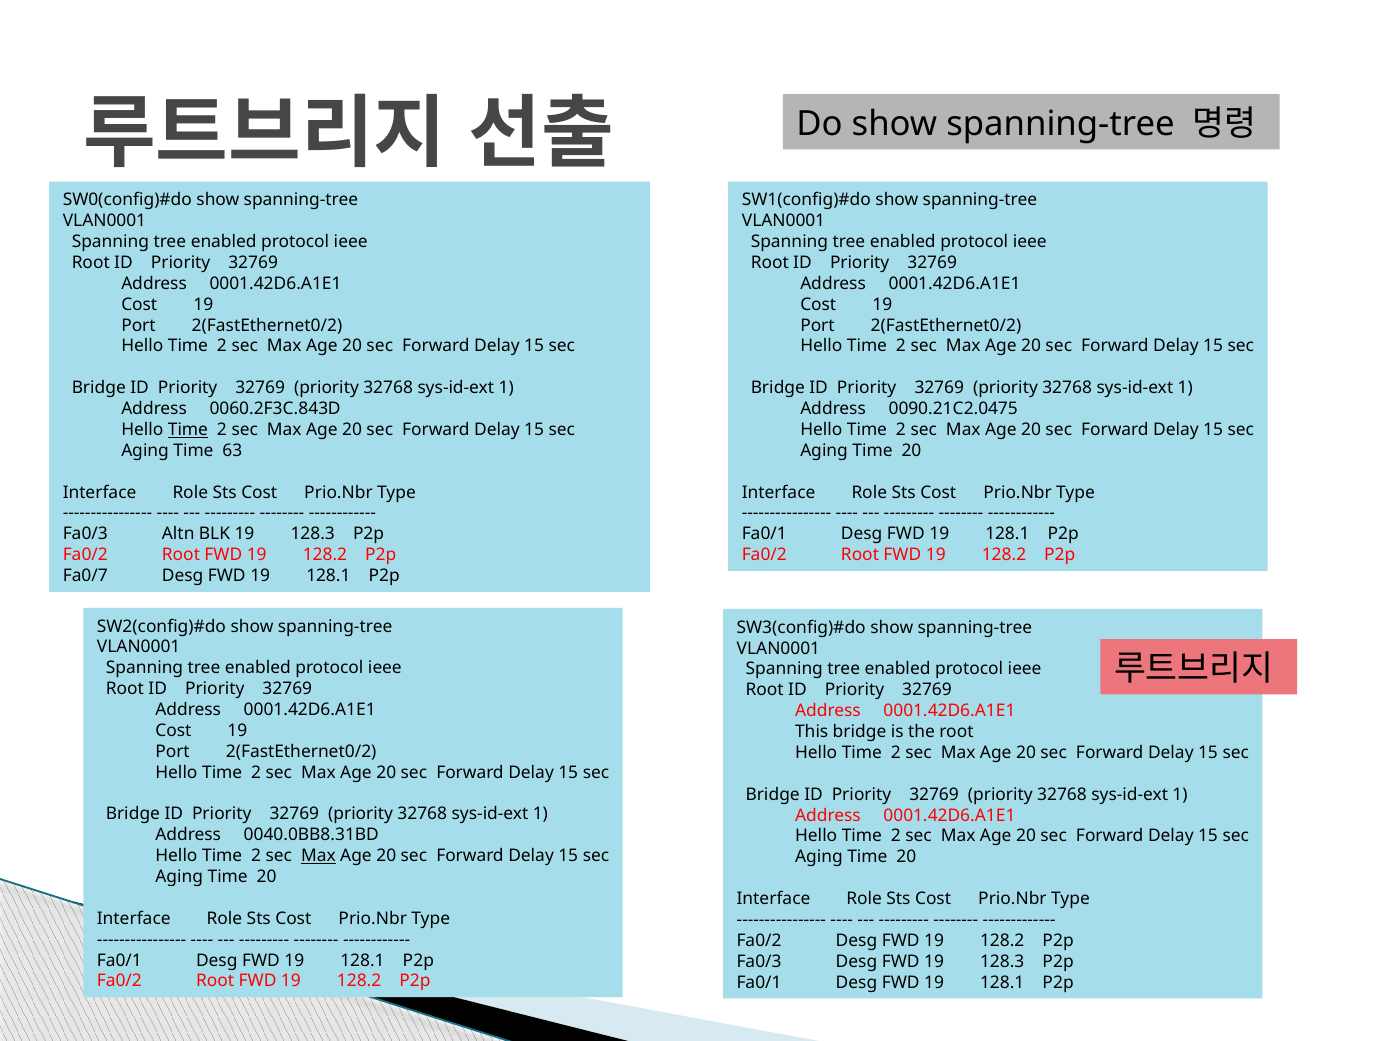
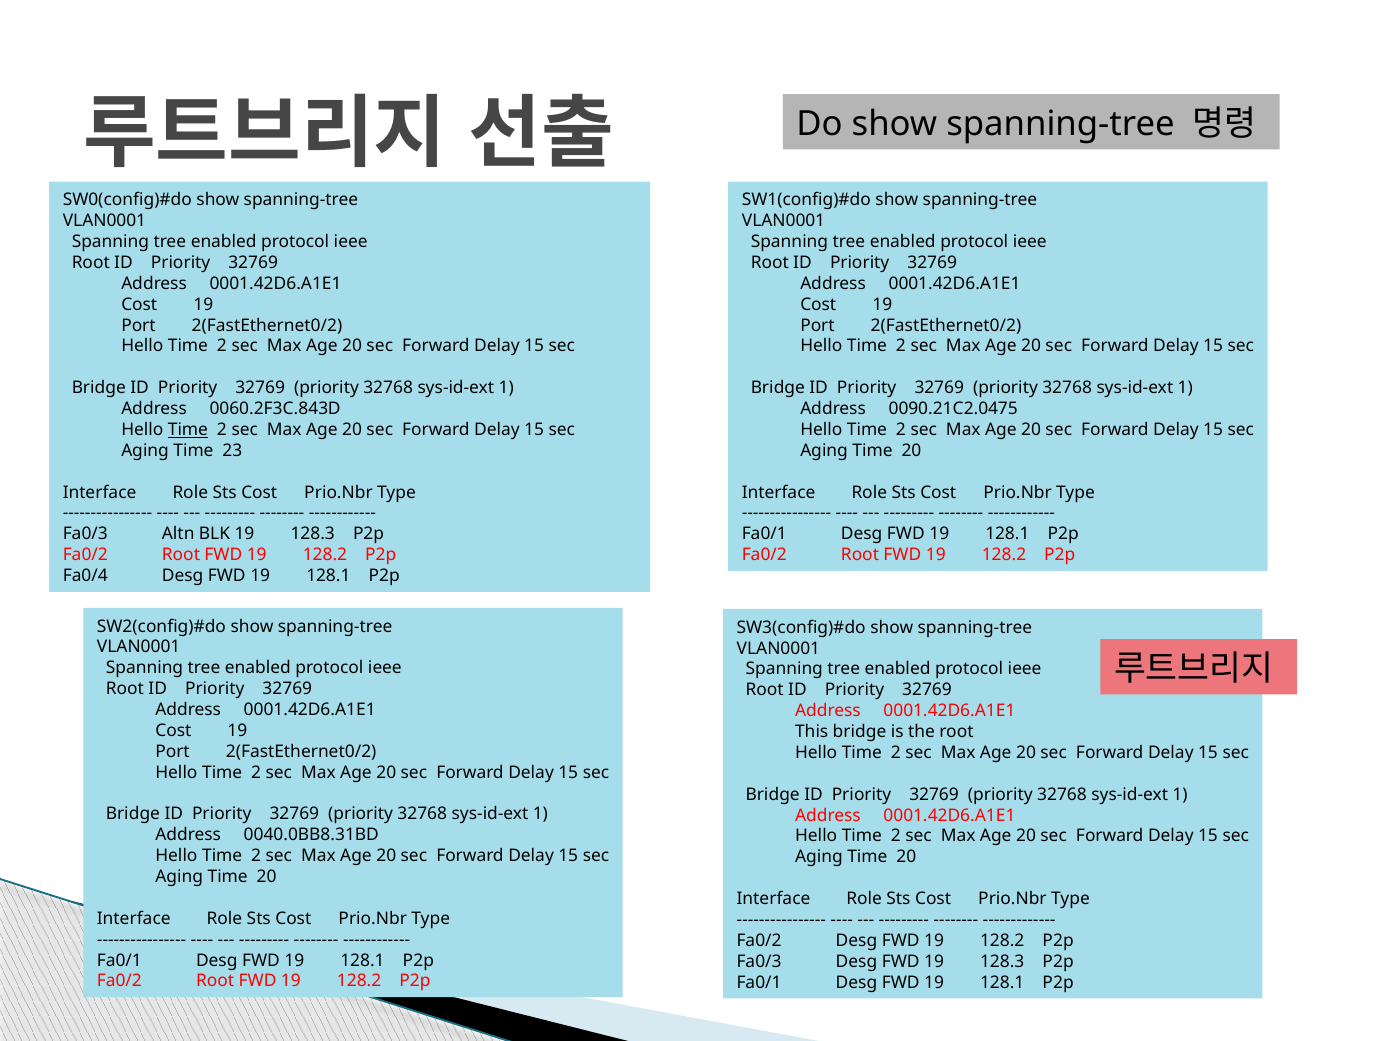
63: 63 -> 23 (232, 451)
Fa0/7: Fa0/7 -> Fa0/4 (85, 576)
Max underline: present -> none (318, 856)
